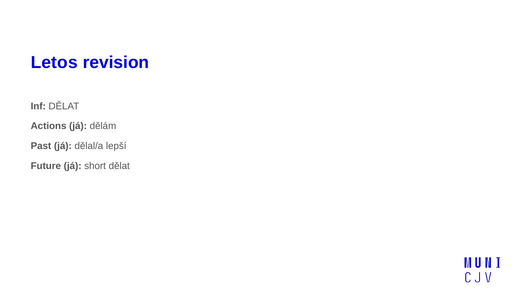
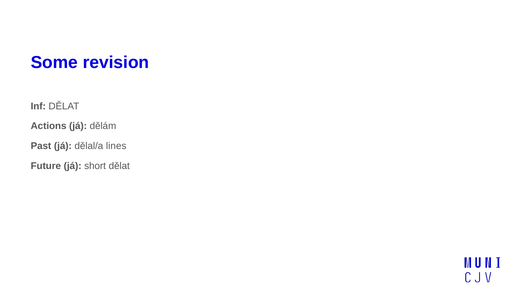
Letos: Letos -> Some (54, 62)
lepší: lepší -> lines (116, 146)
